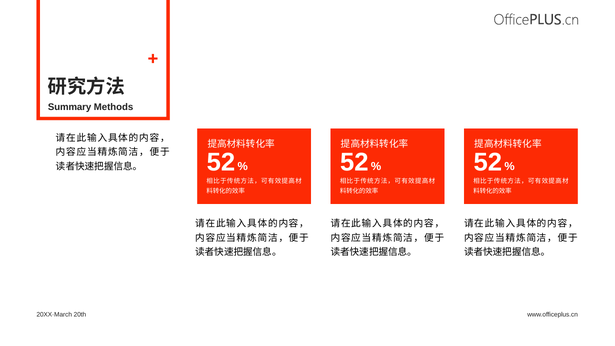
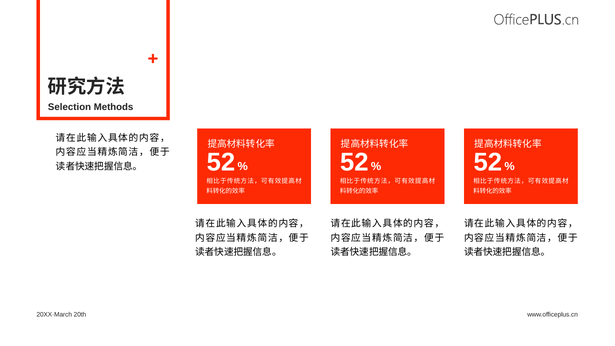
Summary: Summary -> Selection (70, 107)
